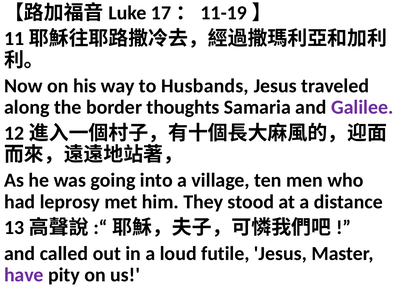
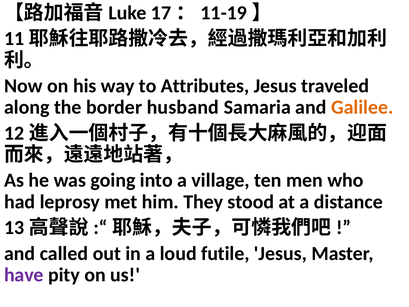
Husbands: Husbands -> Attributes (205, 86)
thoughts: thoughts -> husband (183, 107)
Galilee colour: purple -> orange (362, 107)
